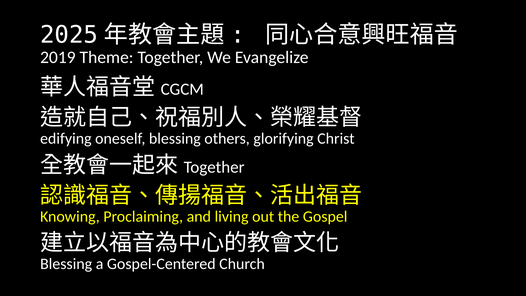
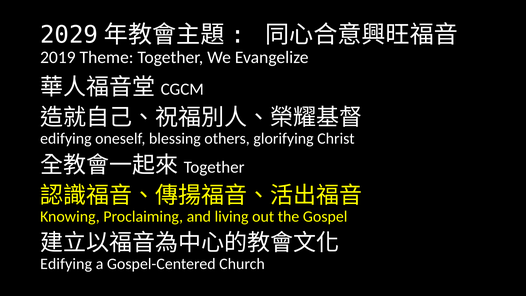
2025: 2025 -> 2029 (69, 35)
Blessing: Blessing -> Edifying (66, 264)
